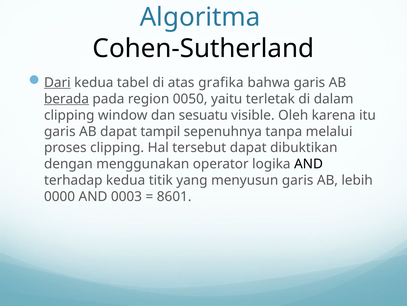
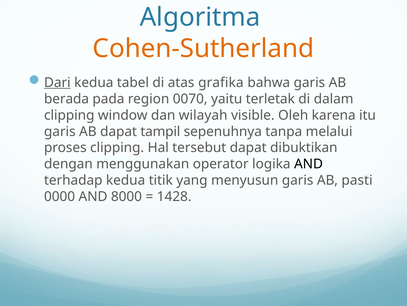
Cohen-Sutherland colour: black -> orange (203, 48)
berada underline: present -> none (67, 99)
0050: 0050 -> 0070 (190, 99)
sesuatu: sesuatu -> wilayah (203, 115)
lebih: lebih -> pasti (357, 180)
0003: 0003 -> 8000 (126, 196)
8601: 8601 -> 1428 (174, 196)
